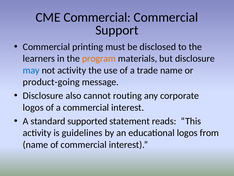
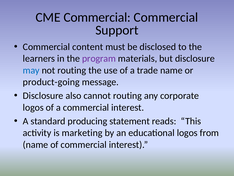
printing: printing -> content (88, 47)
program colour: orange -> purple (99, 58)
not activity: activity -> routing (72, 70)
supported: supported -> producing (87, 121)
guidelines: guidelines -> marketing (82, 133)
